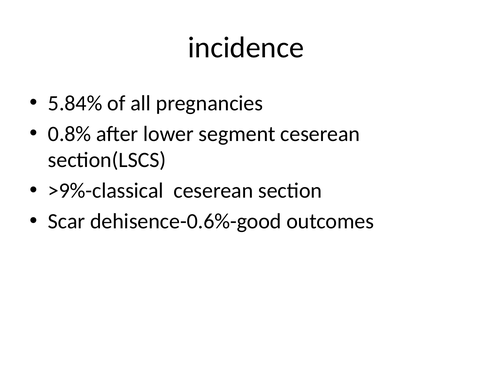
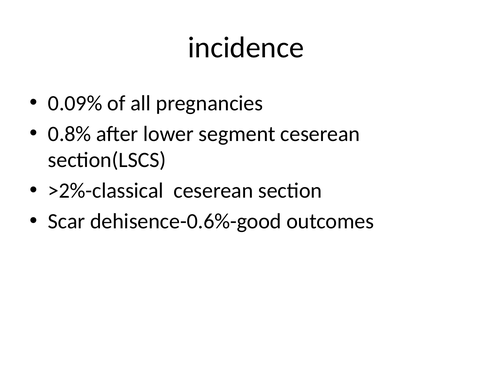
5.84%: 5.84% -> 0.09% (75, 103)
>9%-classical: >9%-classical -> >2%-classical (106, 191)
